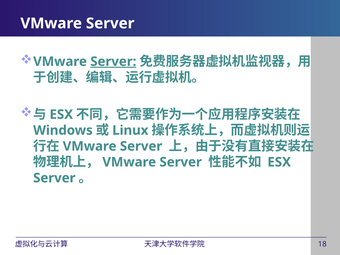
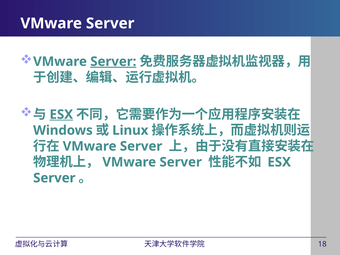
ESX underline: none -> present (61, 114)
